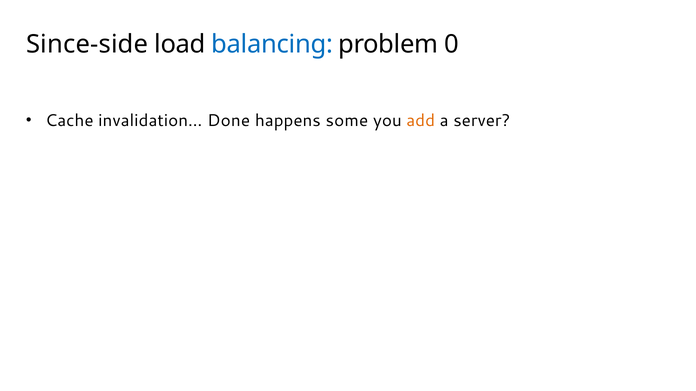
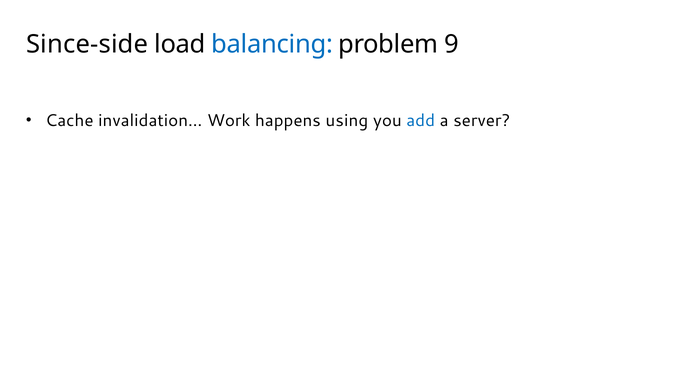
0: 0 -> 9 (451, 45)
Done: Done -> Work (229, 121)
some: some -> using (347, 121)
add colour: orange -> blue (421, 121)
